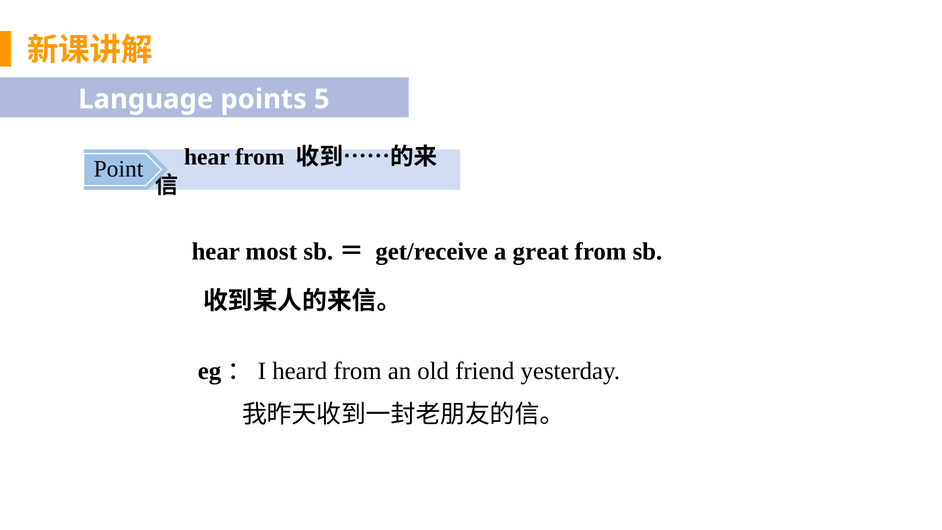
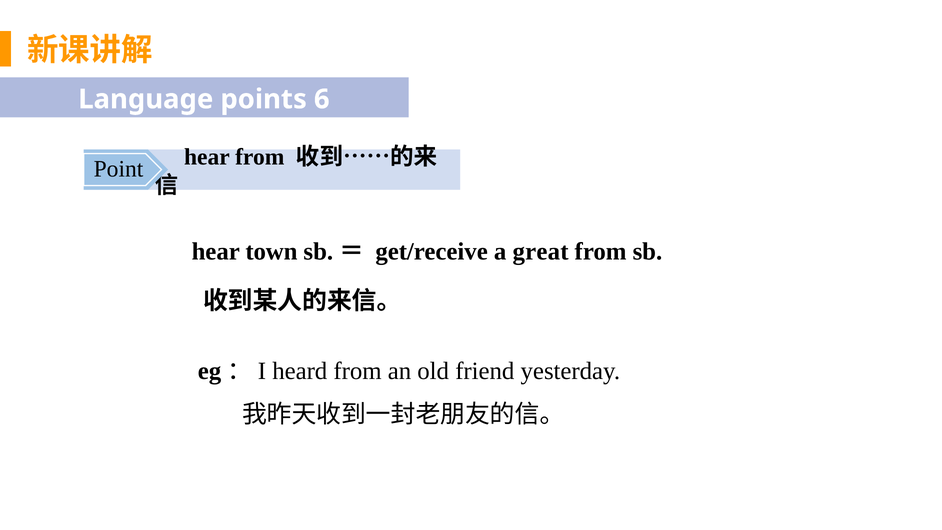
5: 5 -> 6 (322, 99)
most: most -> town (271, 252)
